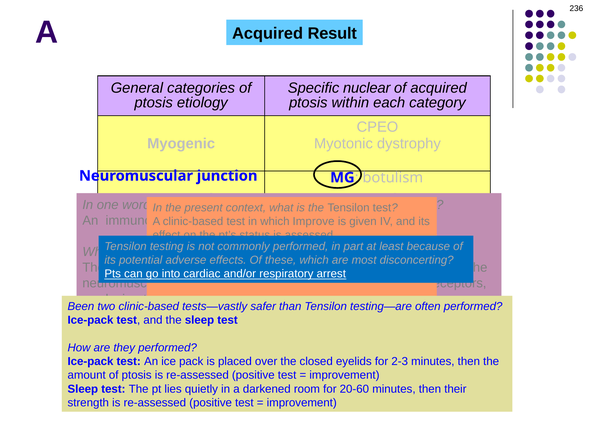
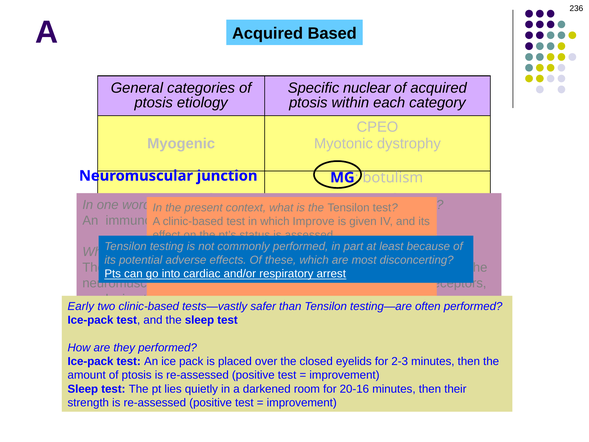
Acquired Result: Result -> Based (332, 34)
Been: Been -> Early (81, 306)
20-60: 20-60 -> 20-16 (354, 389)
